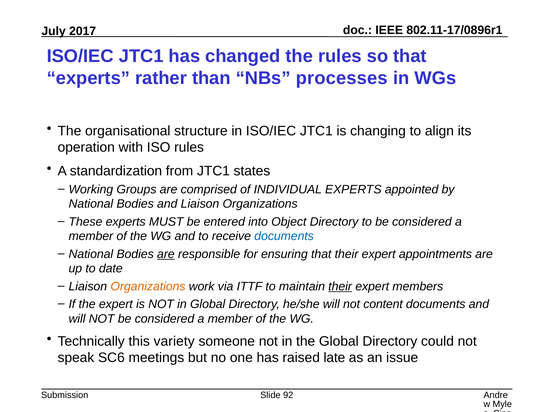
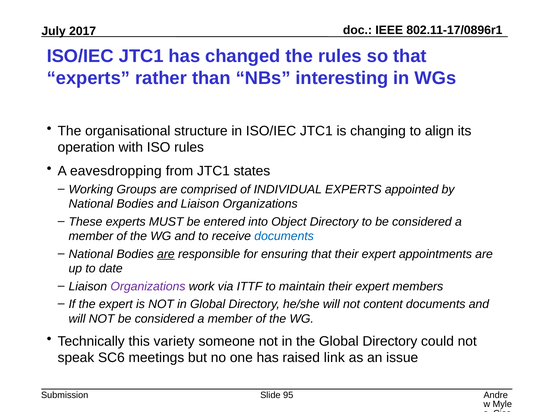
processes: processes -> interesting (342, 78)
standardization: standardization -> eavesdropping (116, 171)
Organizations colour: orange -> purple (148, 286)
their underline: present -> none (340, 286)
late: late -> link (334, 357)
92: 92 -> 95 (288, 395)
